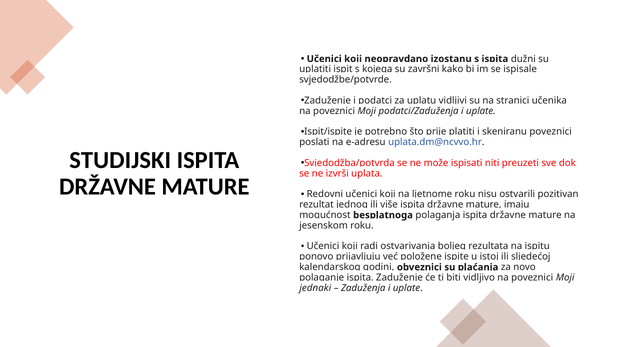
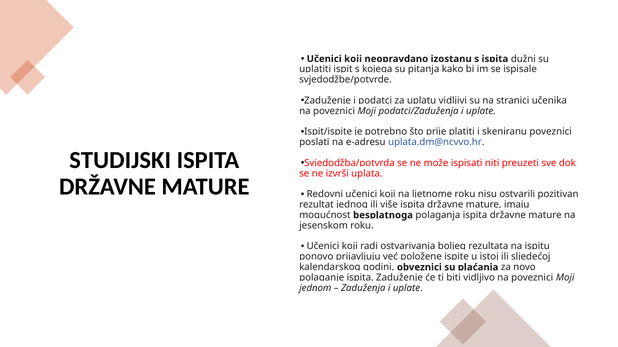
završni: završni -> pitanja (424, 69)
jednaki: jednaki -> jednom (315, 289)
